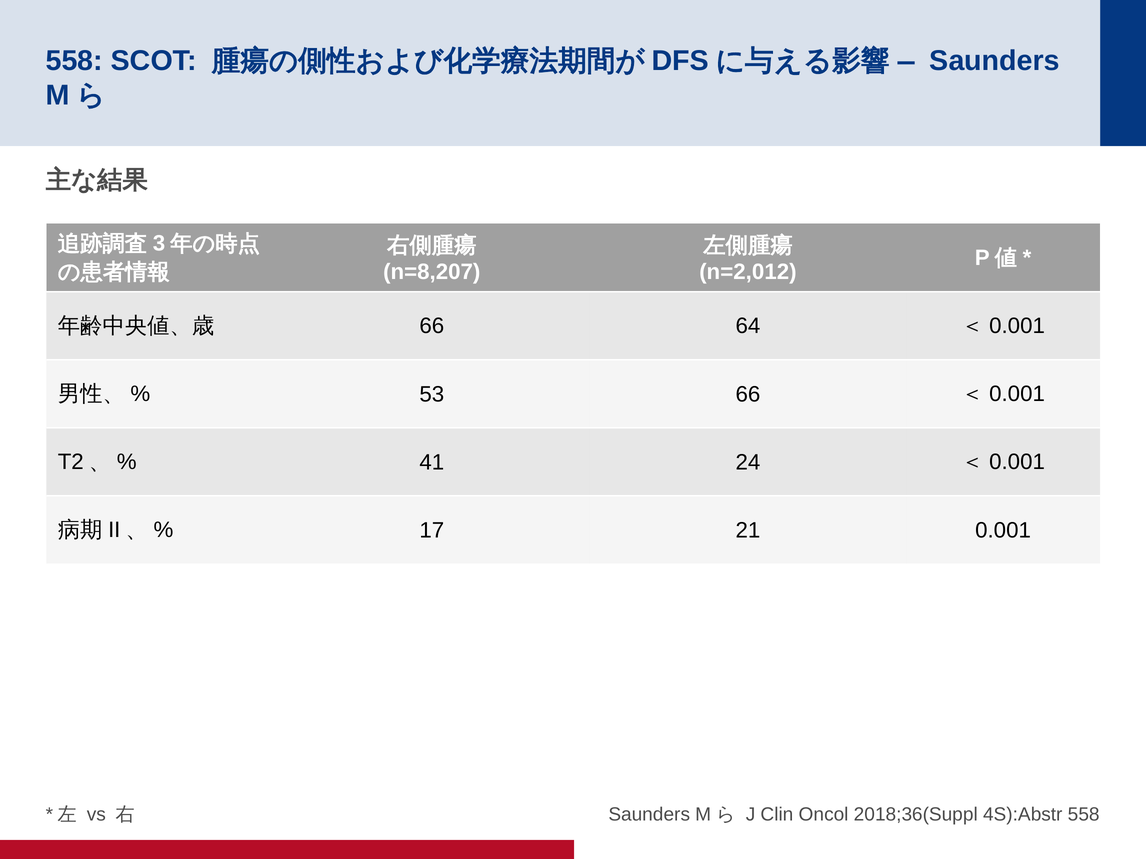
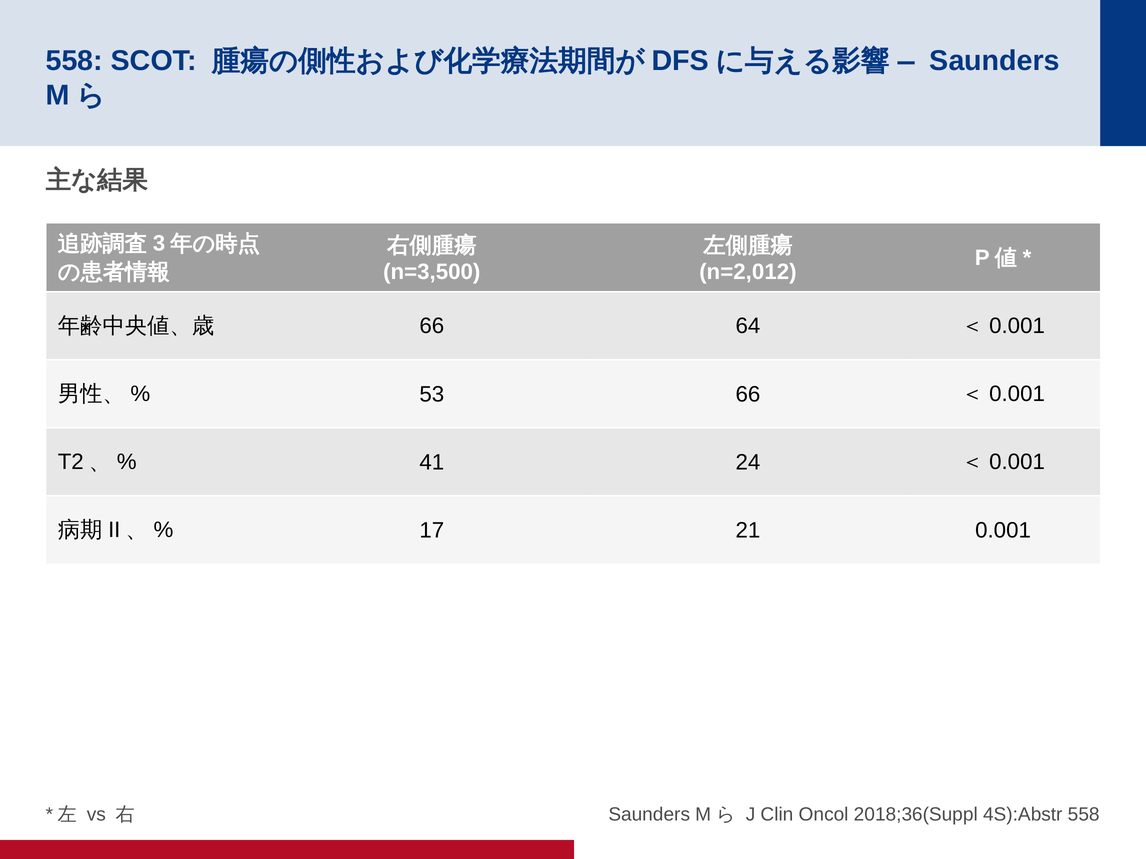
n=8,207: n=8,207 -> n=3,500 (432, 272)
